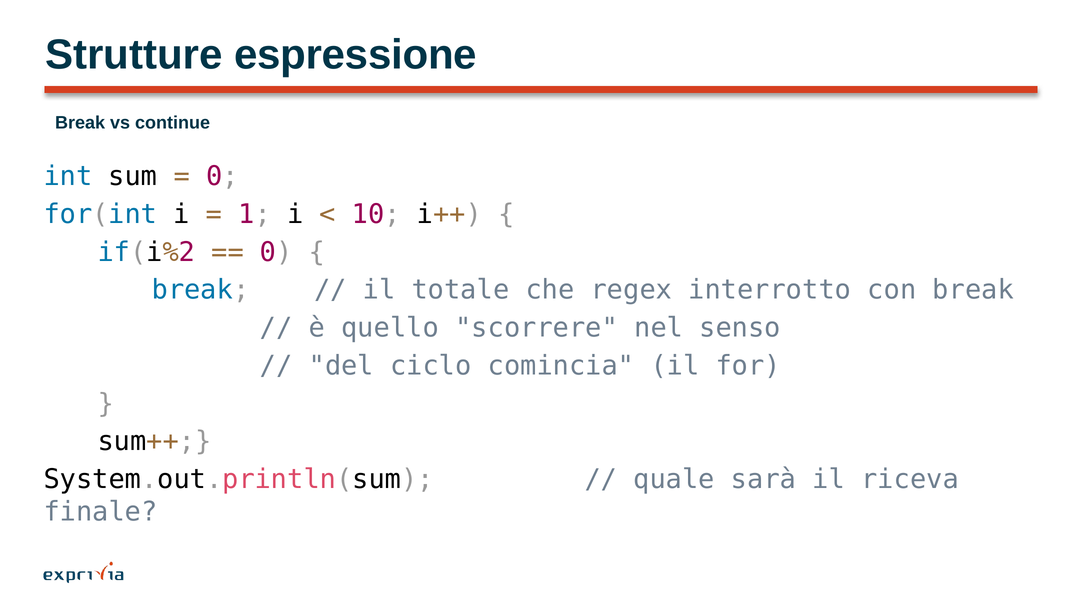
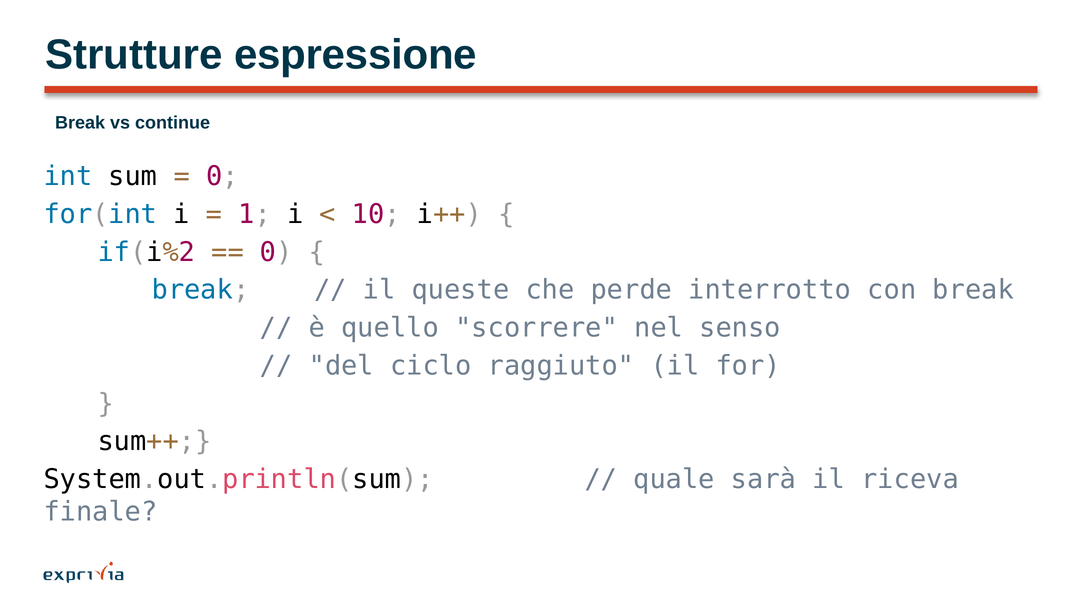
totale: totale -> queste (460, 290)
regex: regex -> perde (631, 290)
comincia: comincia -> raggiuto (561, 366)
